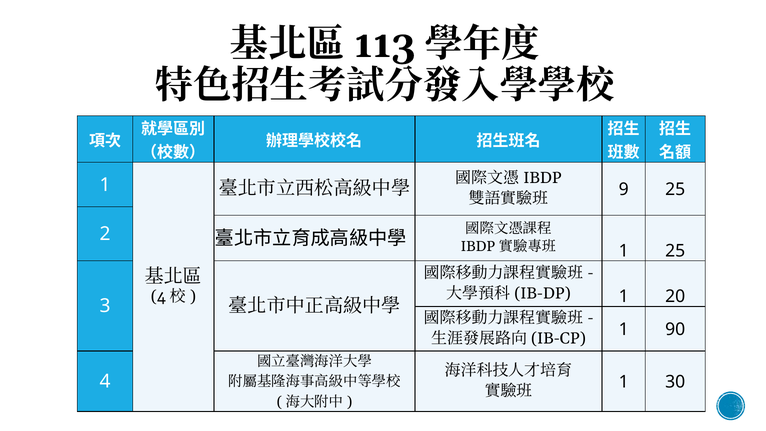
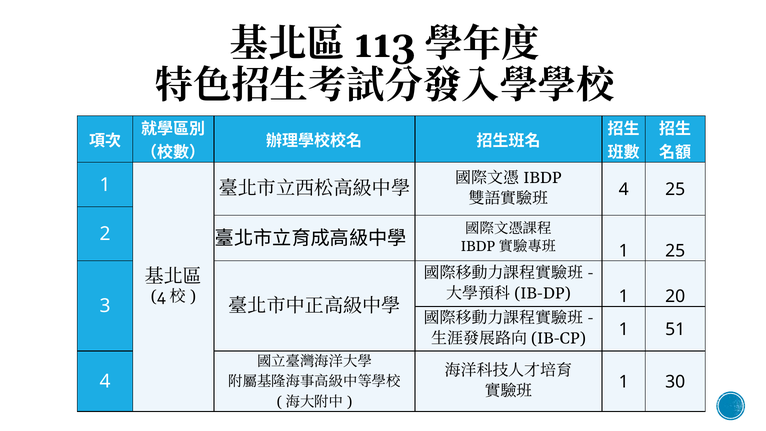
9: 9 -> 4 (624, 189)
90: 90 -> 51 (675, 329)
